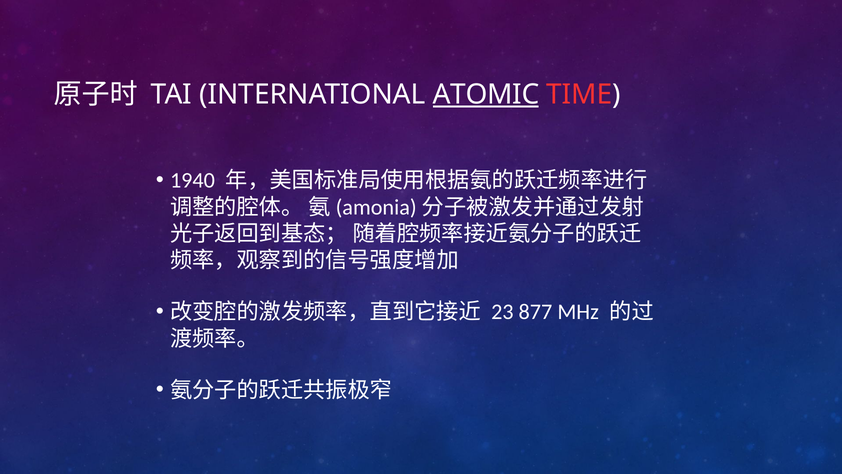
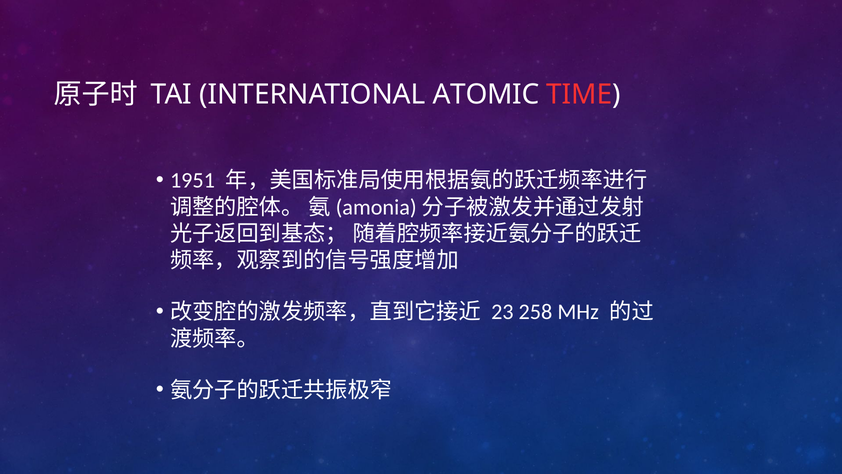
ATOMIC underline: present -> none (486, 94)
1940: 1940 -> 1951 (192, 180)
877: 877 -> 258 (535, 312)
